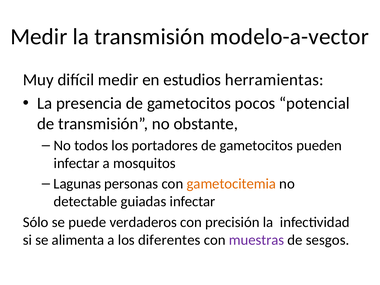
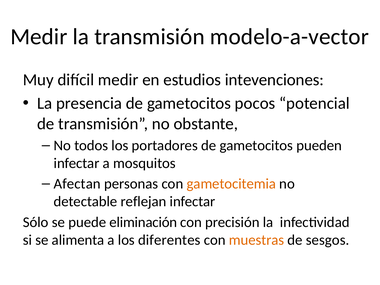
herramientas: herramientas -> intevenciones (274, 80)
Lagunas: Lagunas -> Afectan (77, 184)
guiadas: guiadas -> reflejan (143, 202)
verdaderos: verdaderos -> eliminación (143, 222)
muestras colour: purple -> orange (257, 240)
